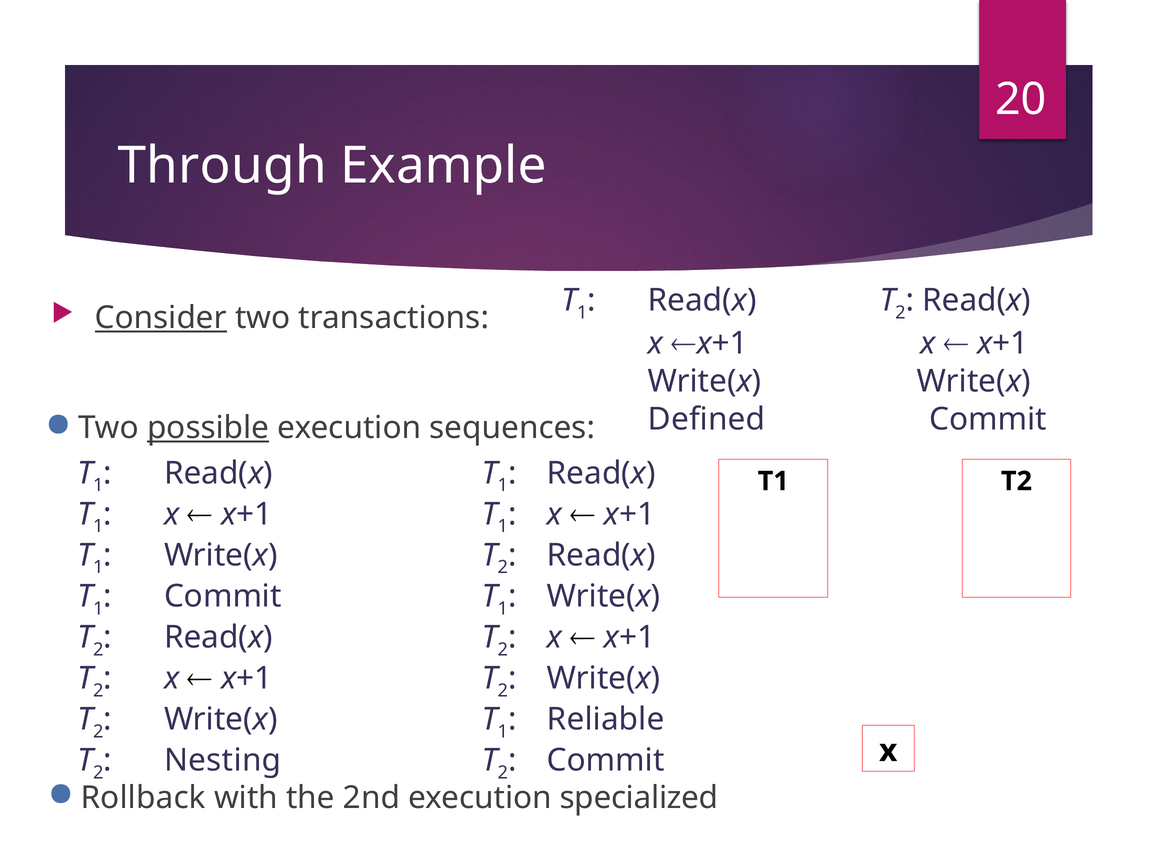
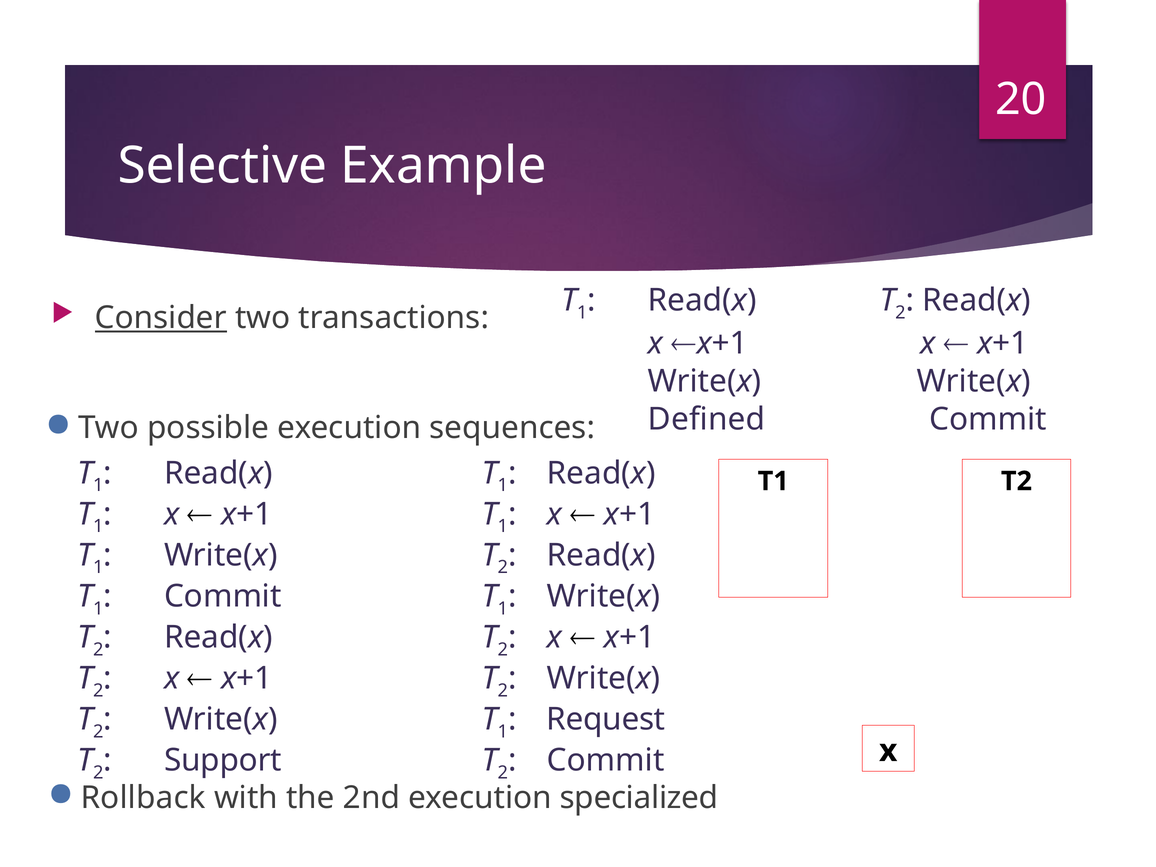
Through: Through -> Selective (222, 166)
possible underline: present -> none (208, 428)
Reliable: Reliable -> Request (606, 719)
Nesting: Nesting -> Support (223, 760)
